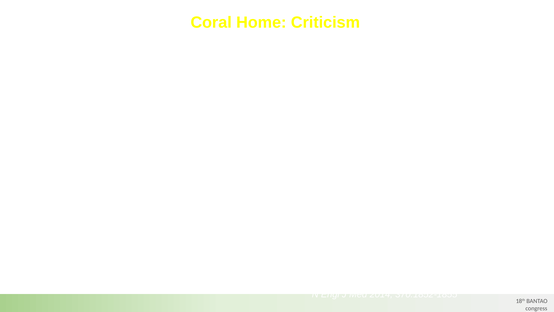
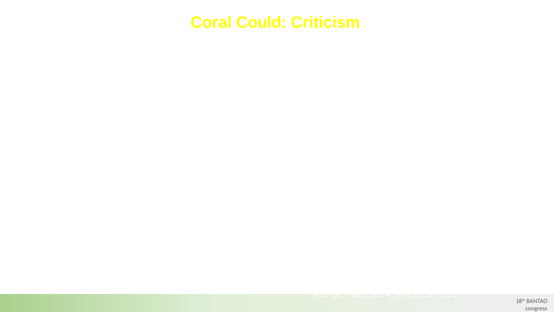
Coral Home: Home -> Could (261, 23)
